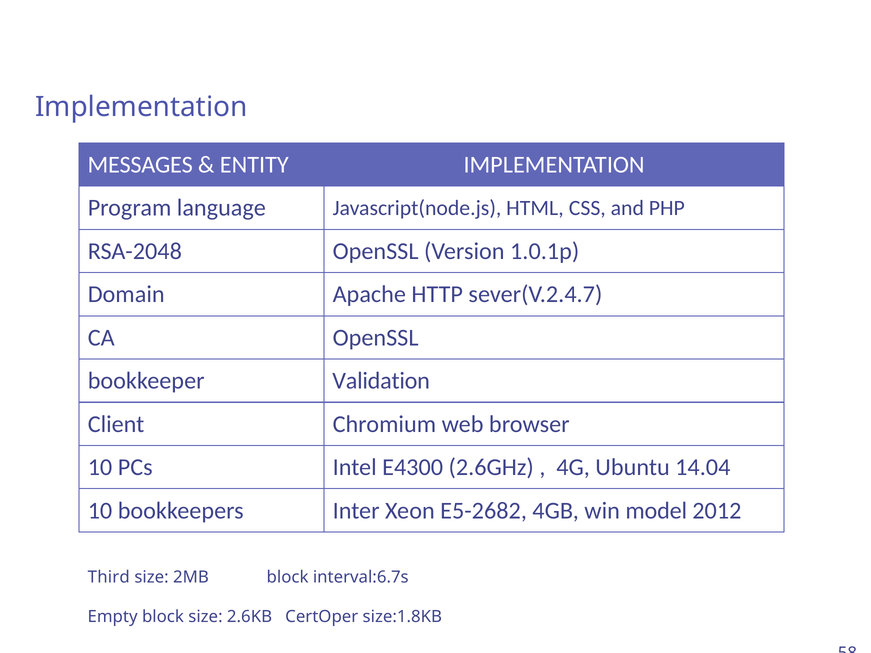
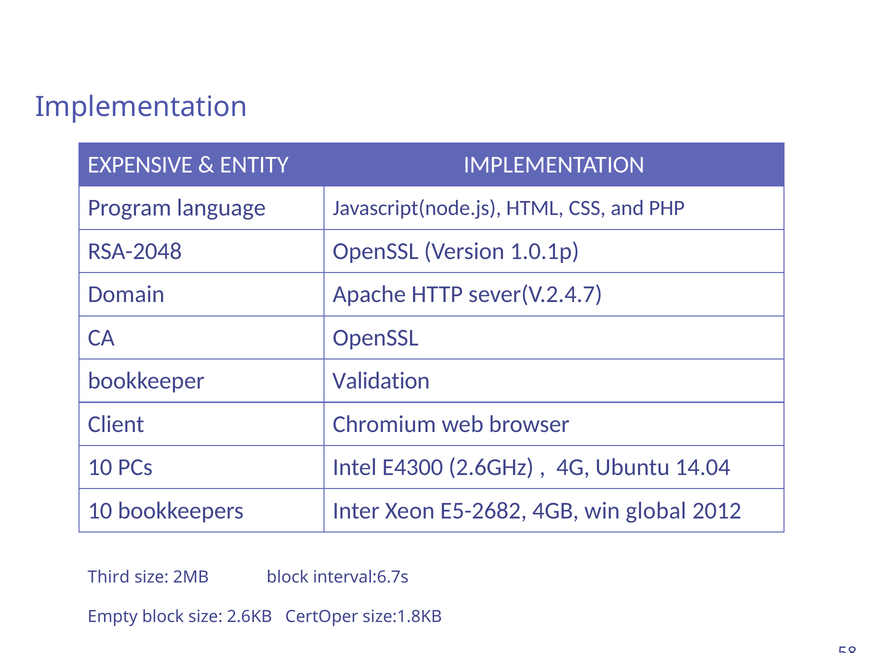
MESSAGES: MESSAGES -> EXPENSIVE (140, 165)
model: model -> global (656, 511)
